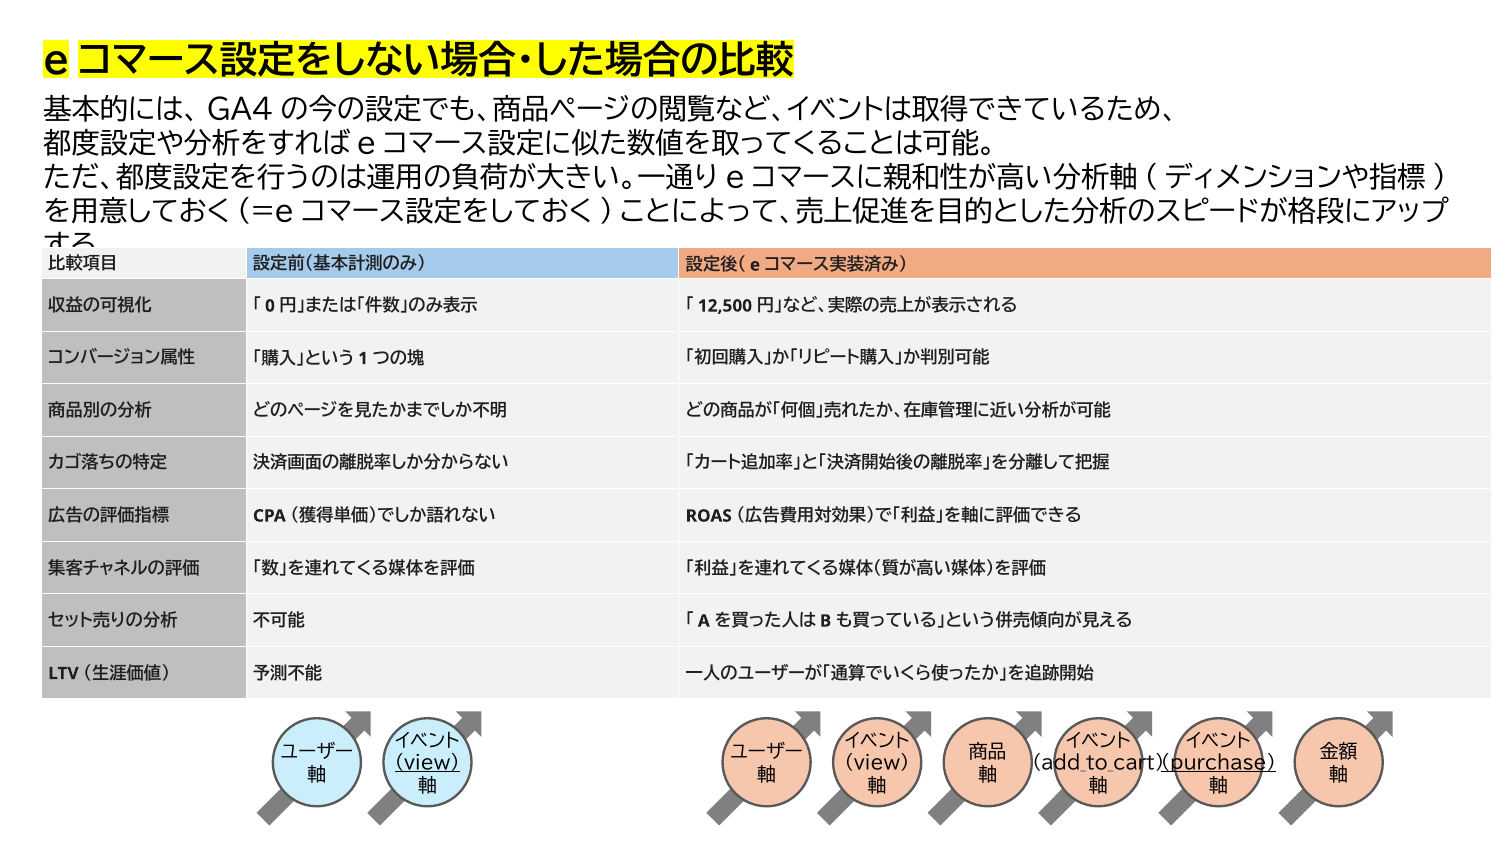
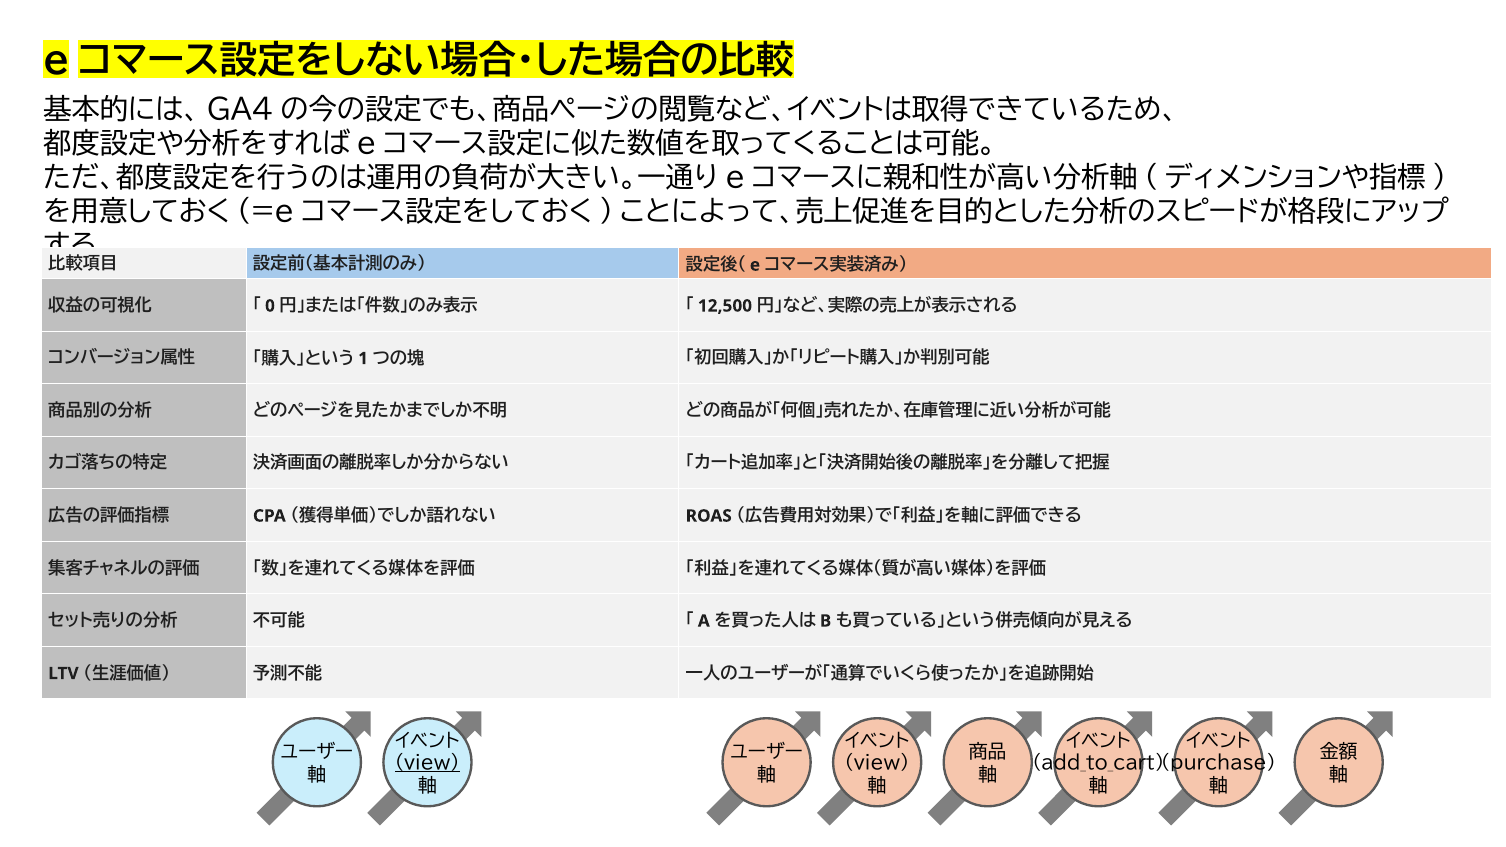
purchase underline: present -> none (1218, 764)
